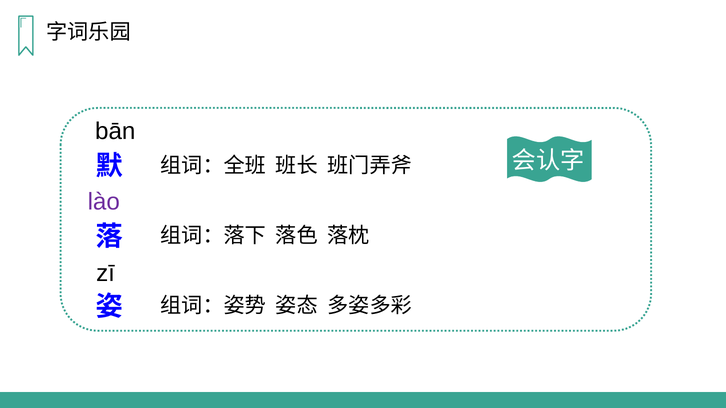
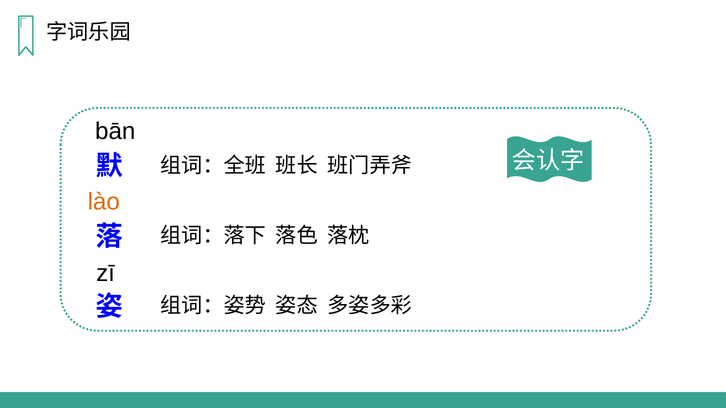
lào colour: purple -> orange (104, 202)
